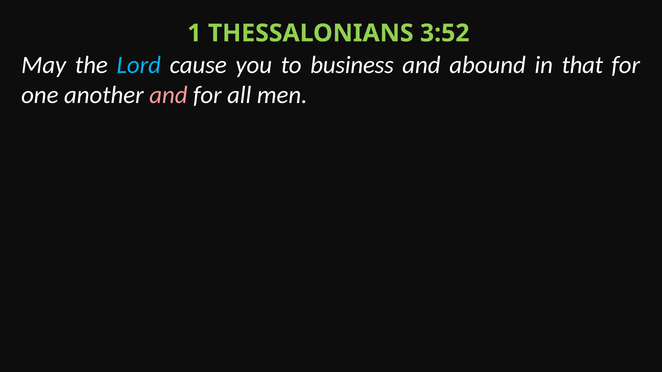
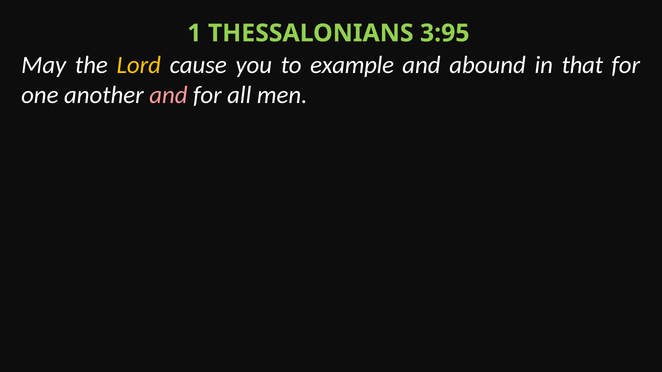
3:52: 3:52 -> 3:95 (445, 33)
Lord colour: light blue -> yellow (139, 65)
business: business -> example (352, 65)
